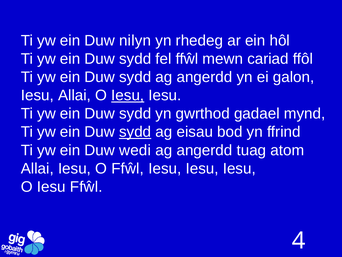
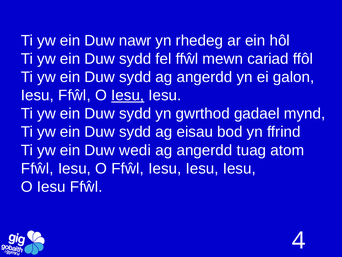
nilyn: nilyn -> nawr (135, 40)
Allai: Allai -> Ffŵl (74, 95)
sydd underline: present -> none (135, 132)
Allai: Allai -> Ffŵl (37, 168)
